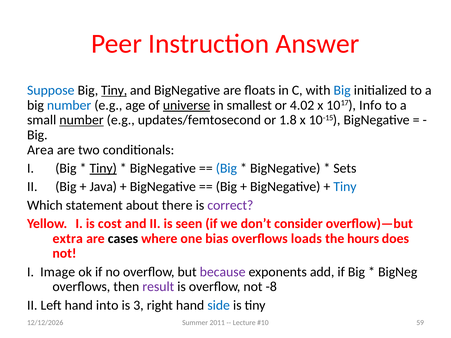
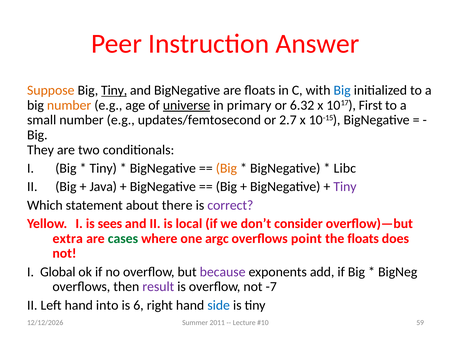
Suppose colour: blue -> orange (51, 90)
number colour: blue -> orange (69, 105)
smallest: smallest -> primary (249, 105)
4.02: 4.02 -> 6.32 (302, 105)
Info: Info -> First (371, 105)
number underline: present -> none (82, 120)
1.8: 1.8 -> 2.7 (288, 120)
Area: Area -> They (40, 150)
Tiny underline: present -> none (103, 168)
Big colour: blue -> orange (226, 168)
Sets: Sets -> Libc (345, 168)
Tiny colour: blue -> purple (345, 187)
cost: cost -> sees (110, 224)
seen: seen -> local (189, 224)
cases colour: black -> green (123, 239)
bias: bias -> argc (217, 239)
loads: loads -> point (306, 239)
the hours: hours -> floats (363, 239)
Image: Image -> Global (58, 272)
-8: -8 -> -7 (271, 287)
3: 3 -> 6 (138, 305)
